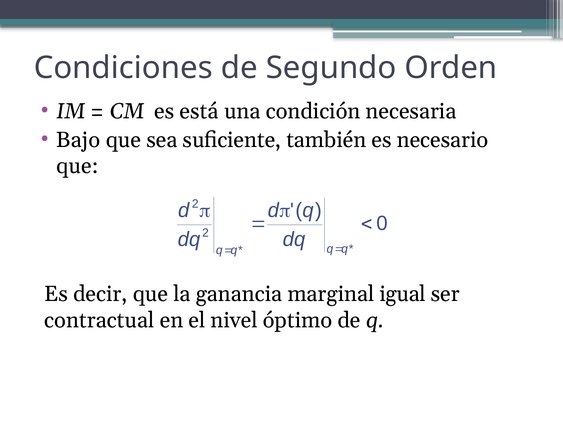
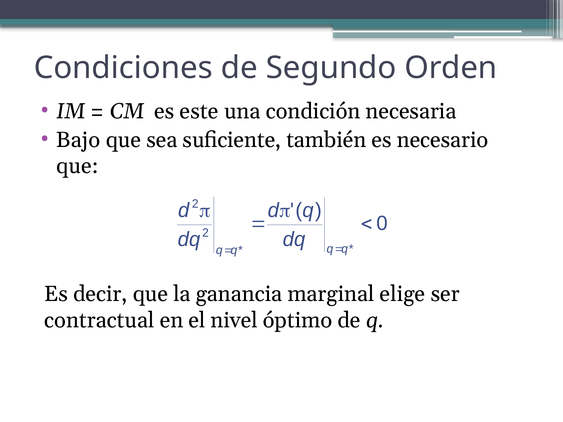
está: está -> este (199, 111)
igual: igual -> elige (402, 294)
